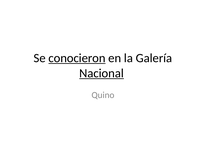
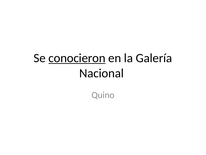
Nacional underline: present -> none (102, 73)
